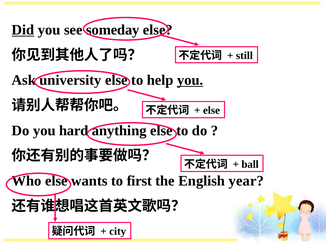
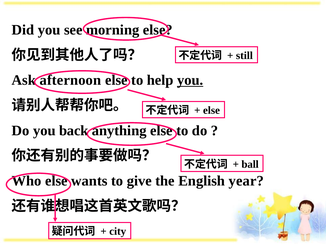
Did underline: present -> none (23, 30)
someday: someday -> morning (113, 30)
university: university -> afternoon (70, 80)
hard: hard -> back (74, 131)
first: first -> give (139, 181)
